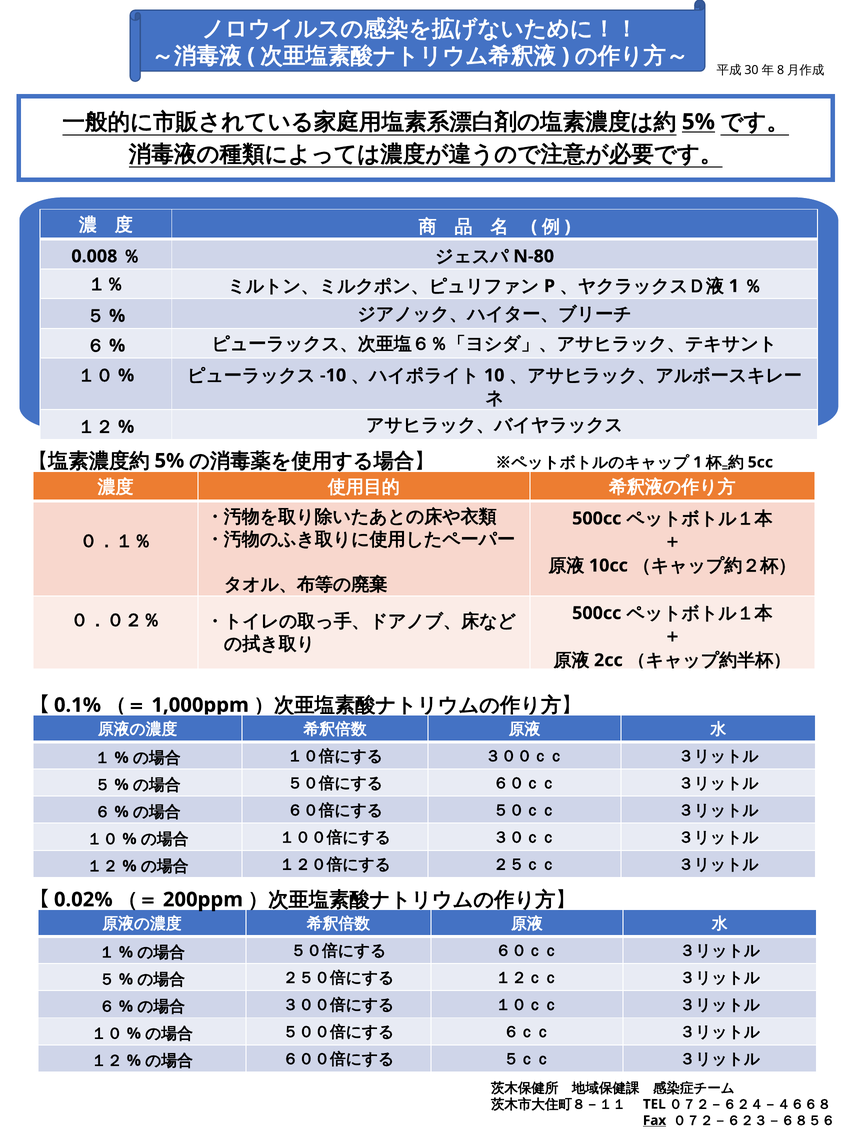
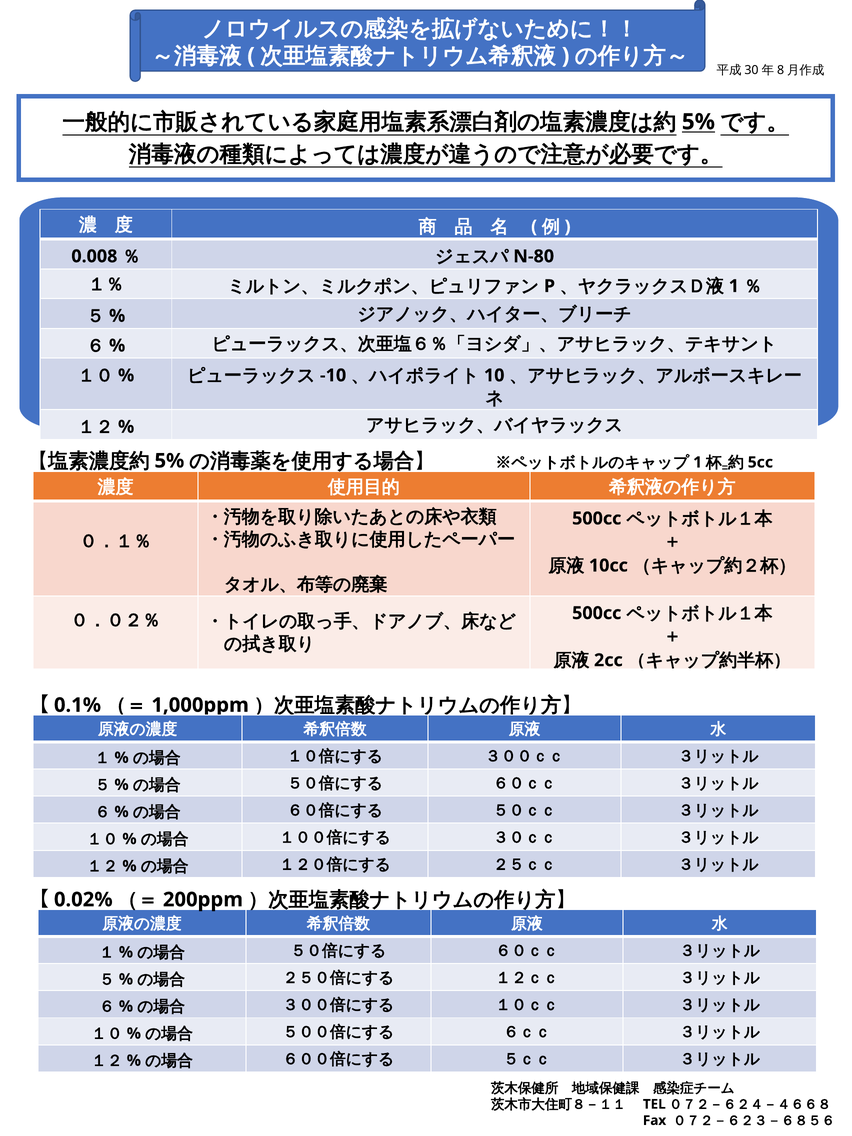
Fax underline: present -> none (655, 1120)
